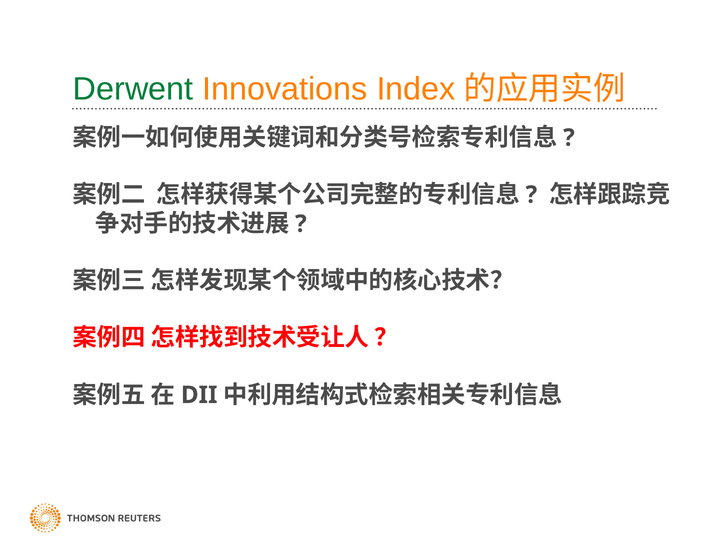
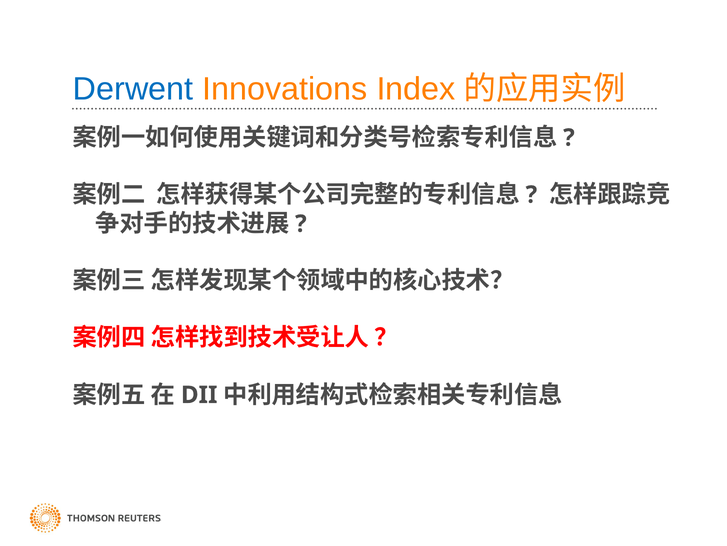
Derwent colour: green -> blue (133, 89)
